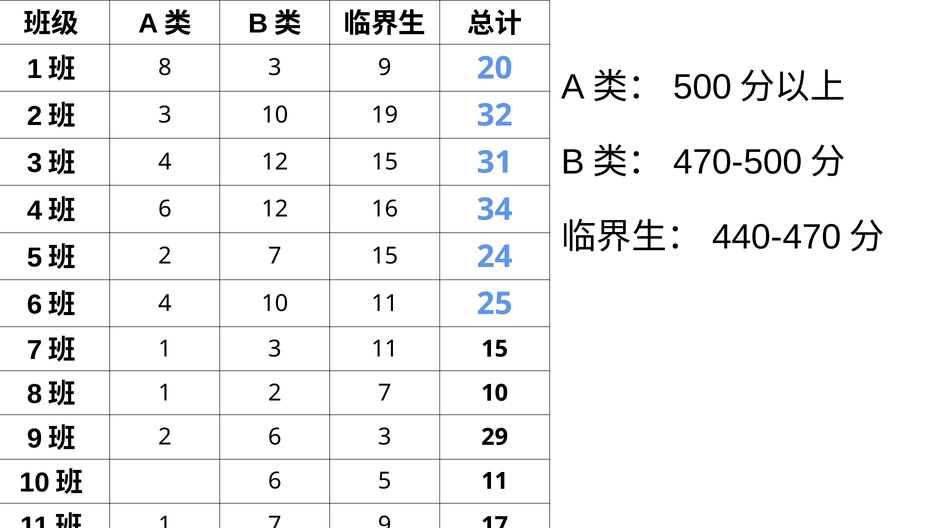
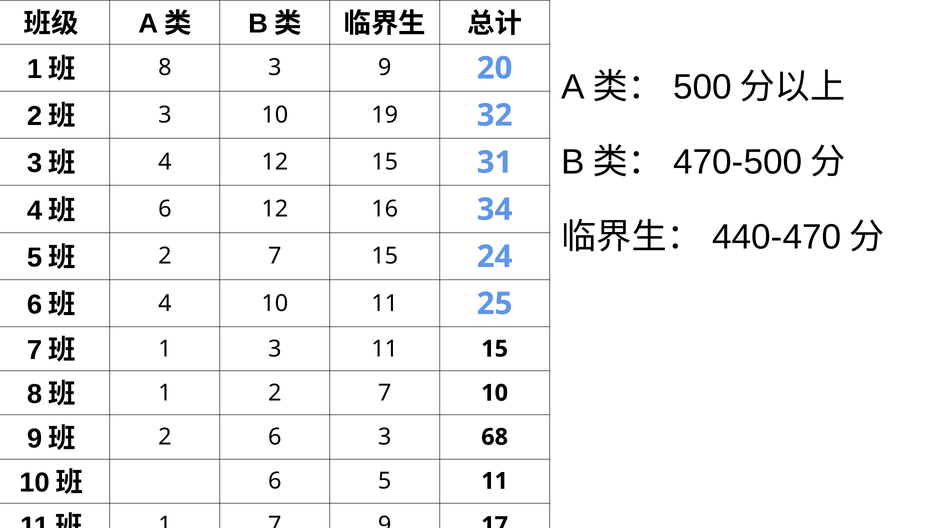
29: 29 -> 68 (495, 437)
